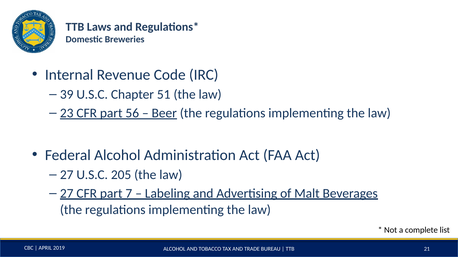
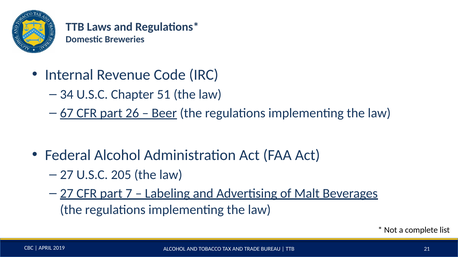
39: 39 -> 34 (67, 95)
23: 23 -> 67 (67, 113)
56: 56 -> 26 (132, 113)
